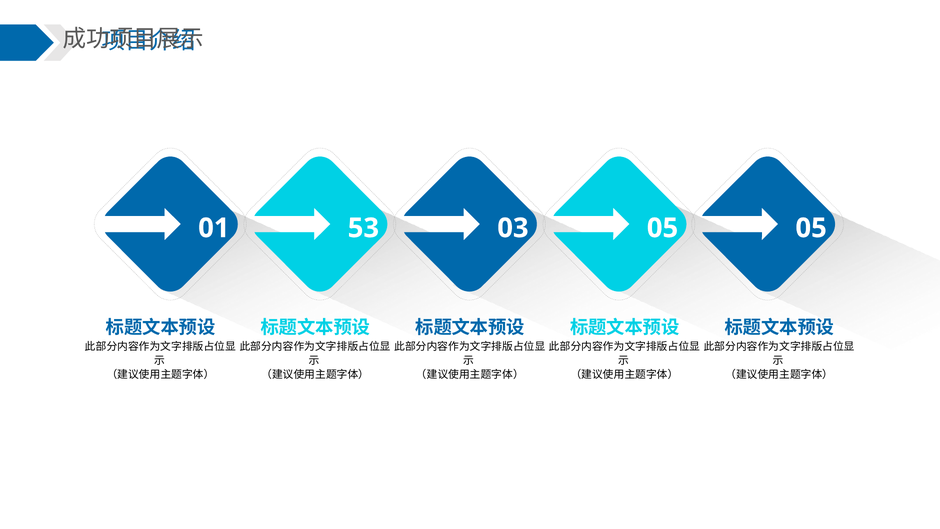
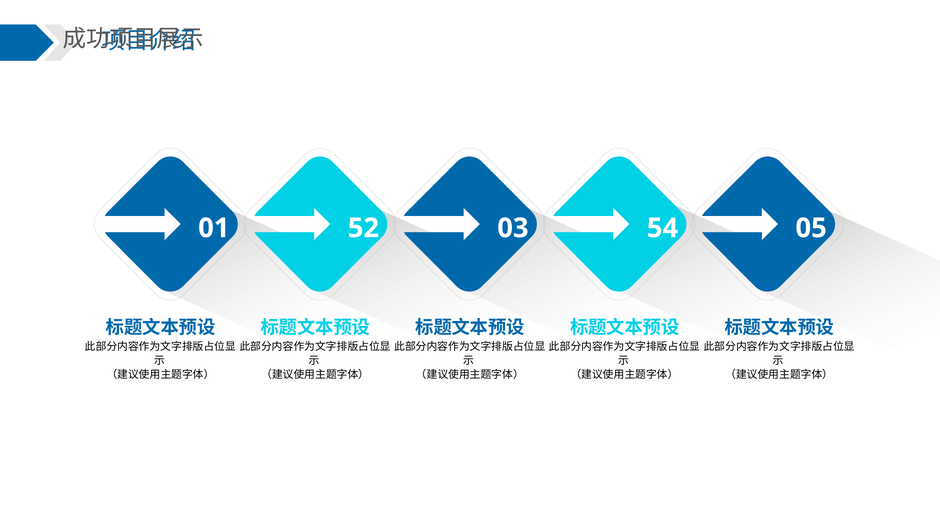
53: 53 -> 52 (363, 228)
03 05: 05 -> 54 (662, 228)
